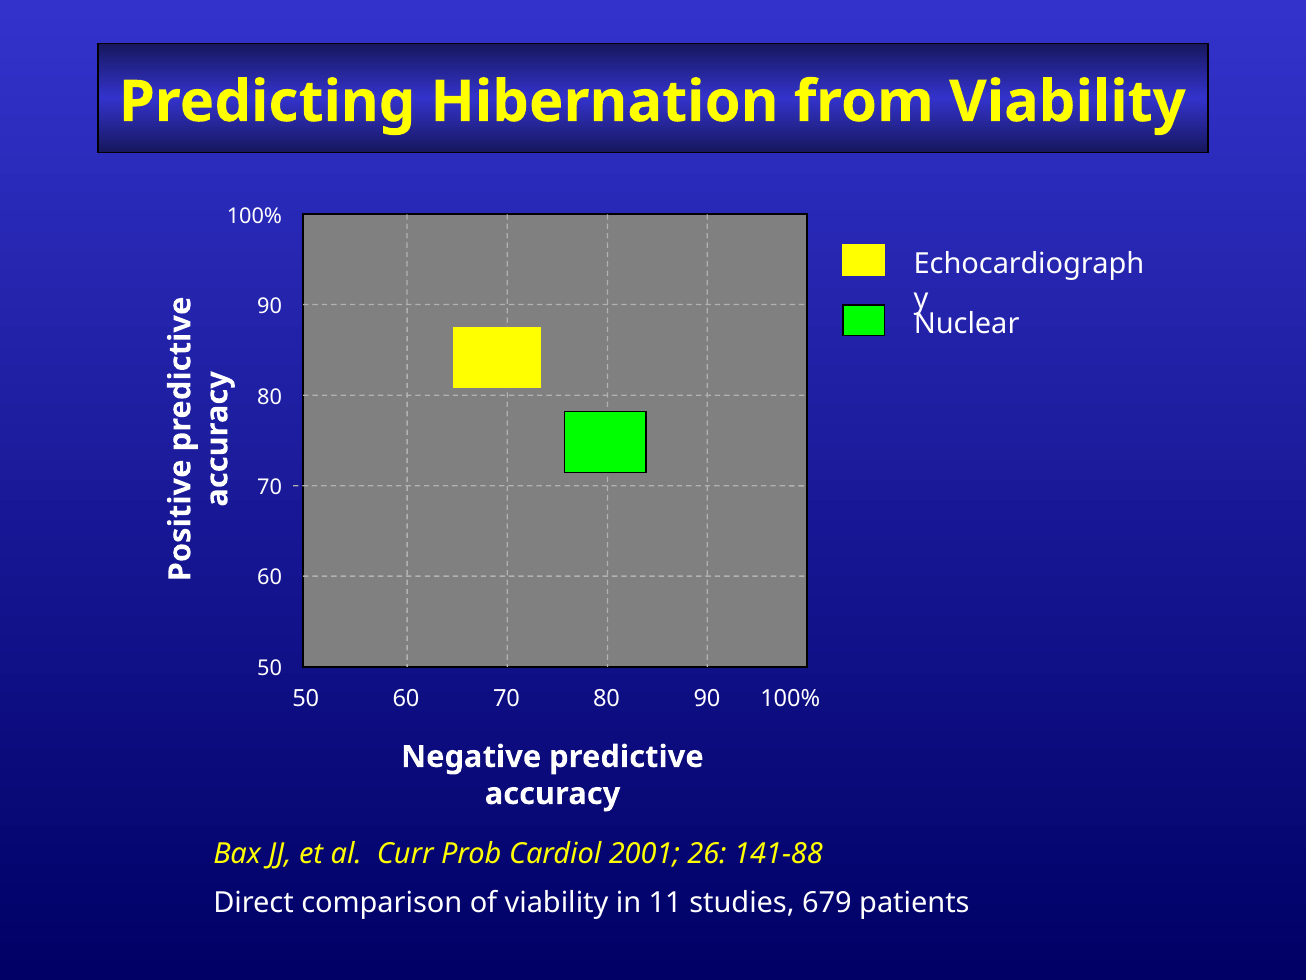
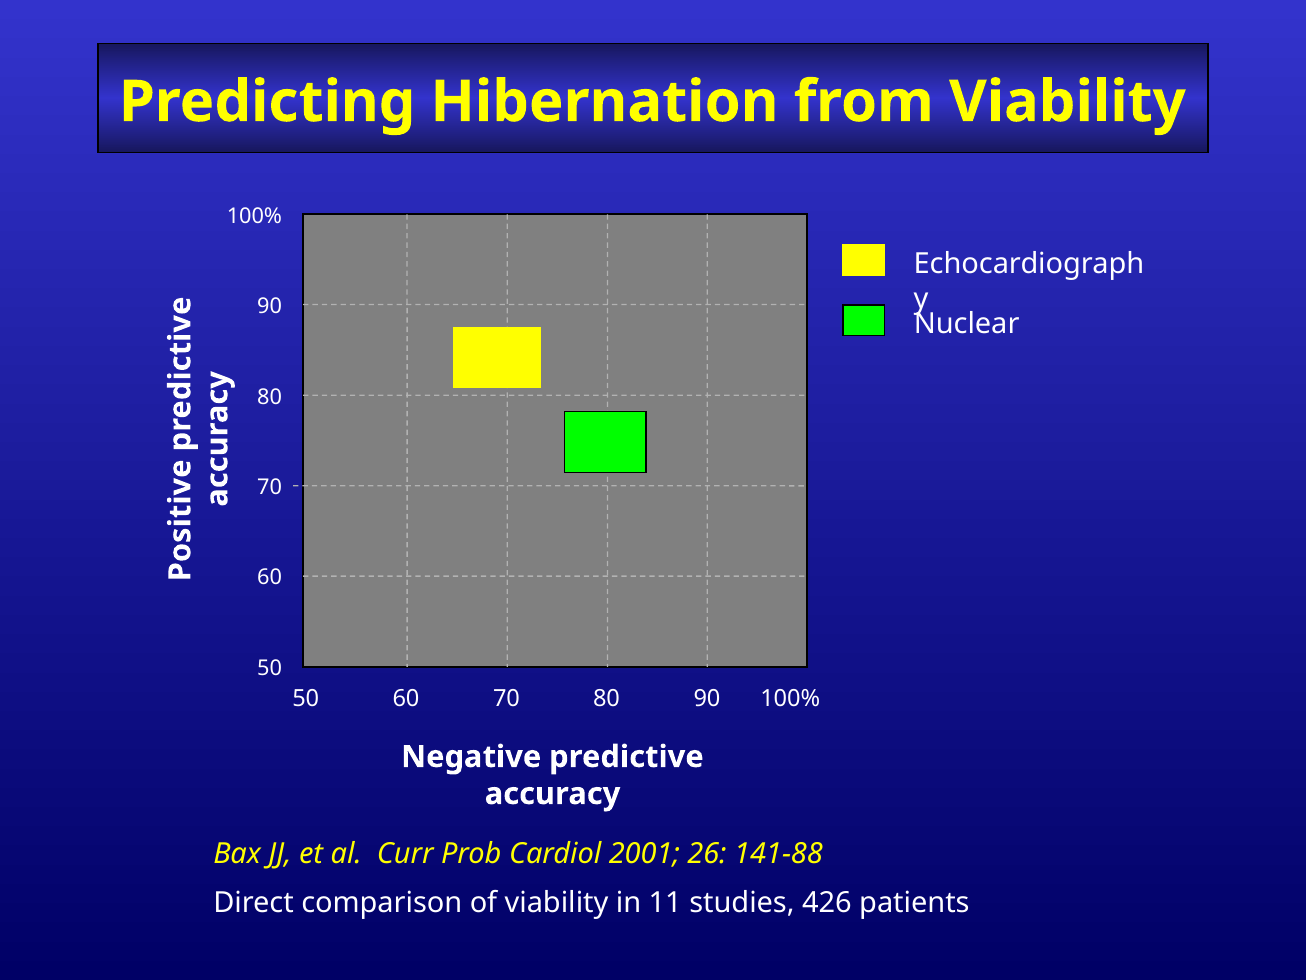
679: 679 -> 426 (827, 903)
